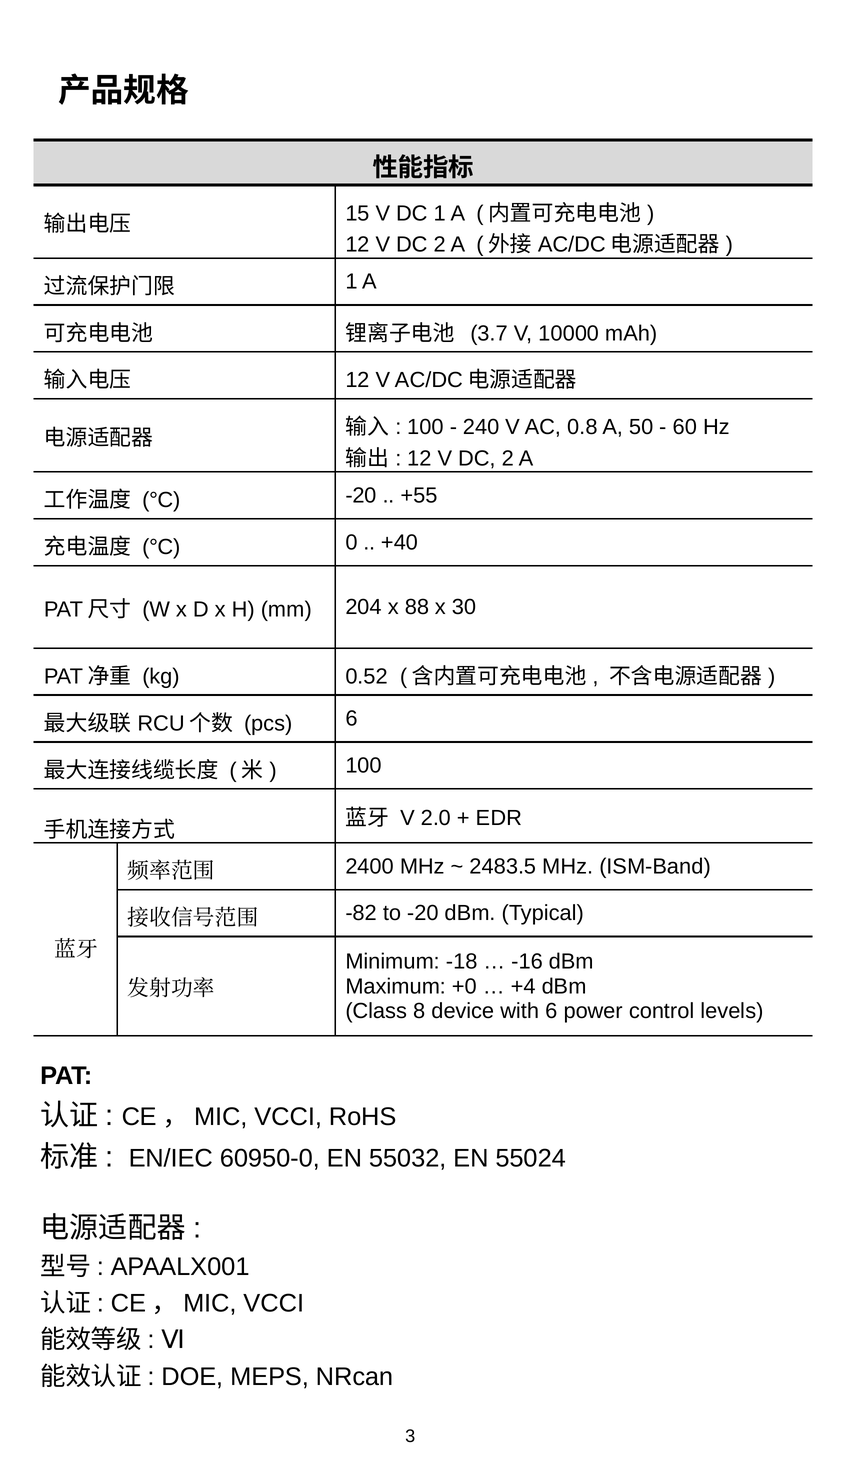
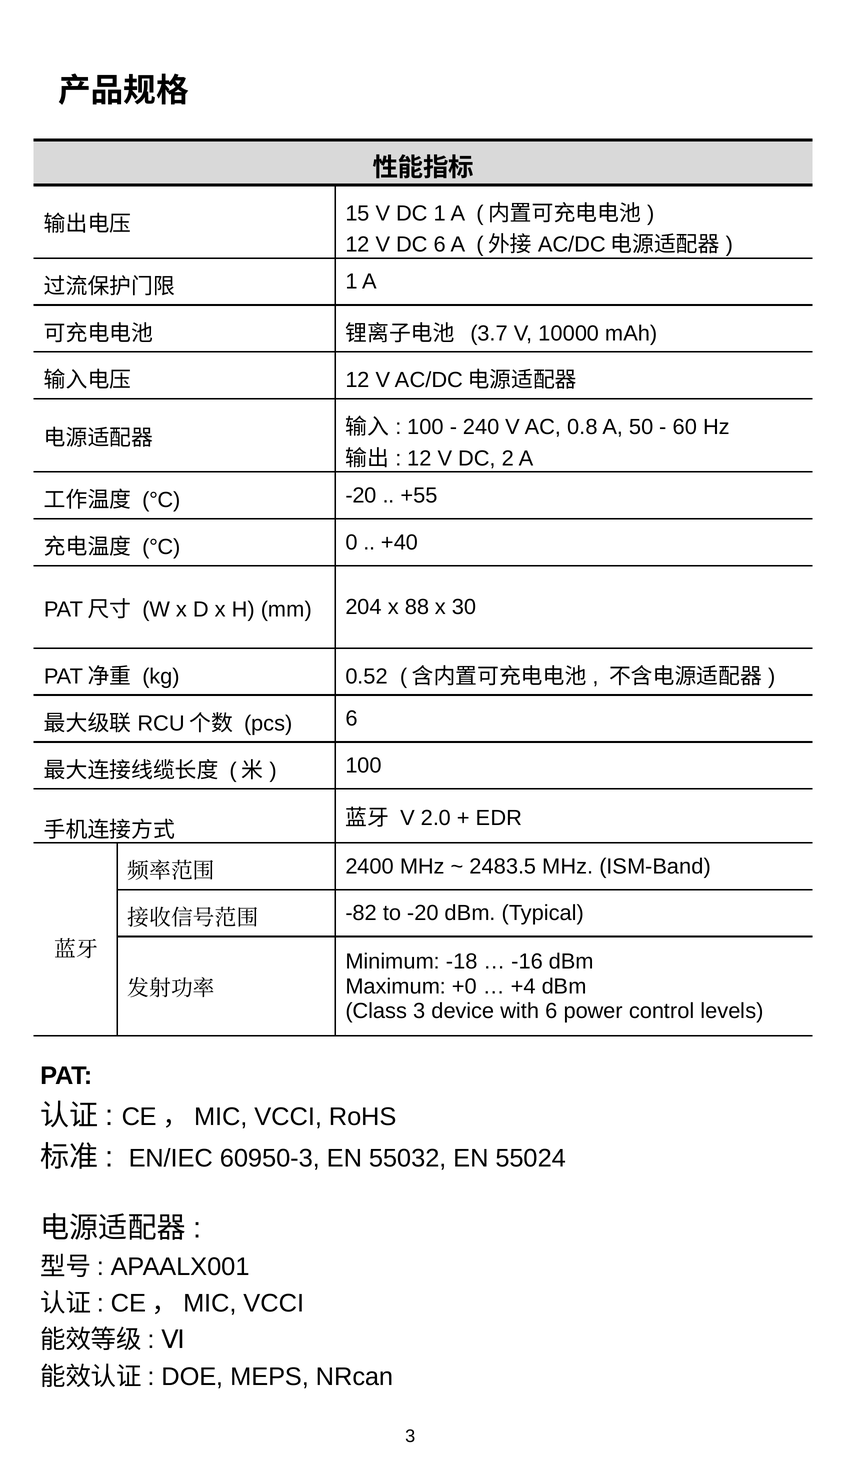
2: 2 -> 6 (440, 245)
Class 8: 8 -> 3 (419, 1010)
60950-0: 60950-0 -> 60950-3 (270, 1158)
